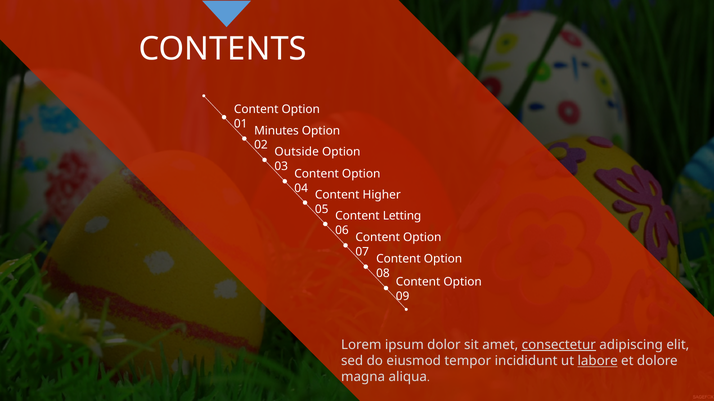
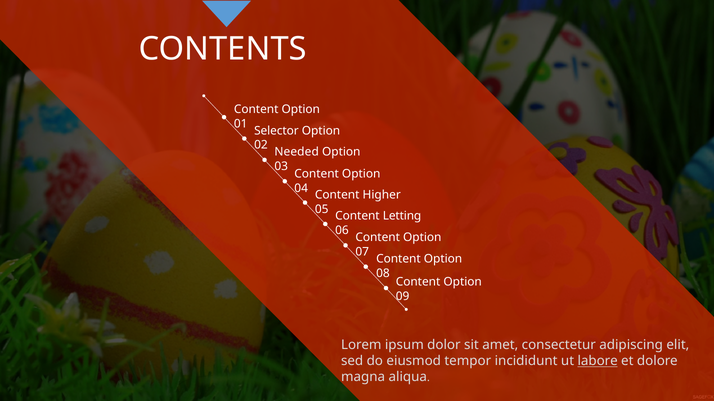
Minutes: Minutes -> Selector (276, 131)
Outside: Outside -> Needed (297, 152)
consectetur underline: present -> none (559, 345)
